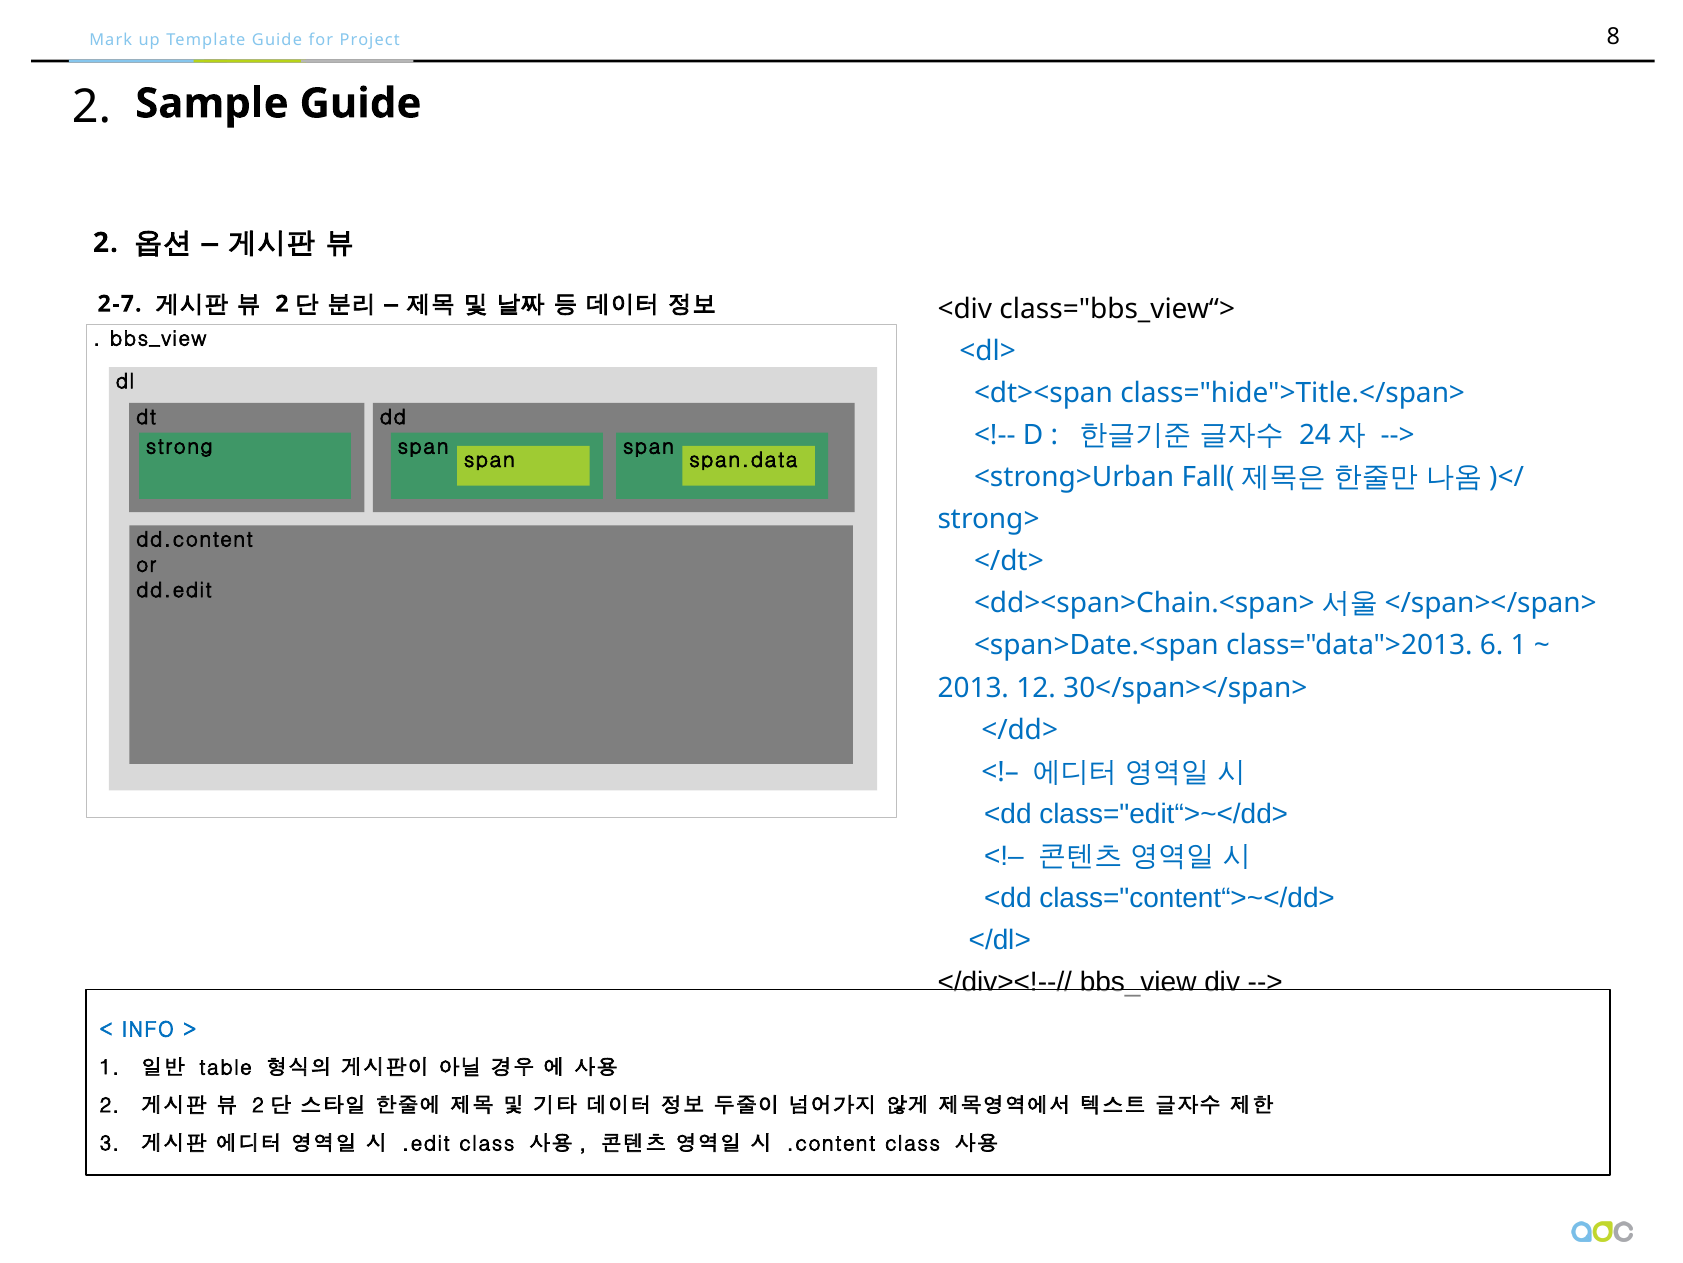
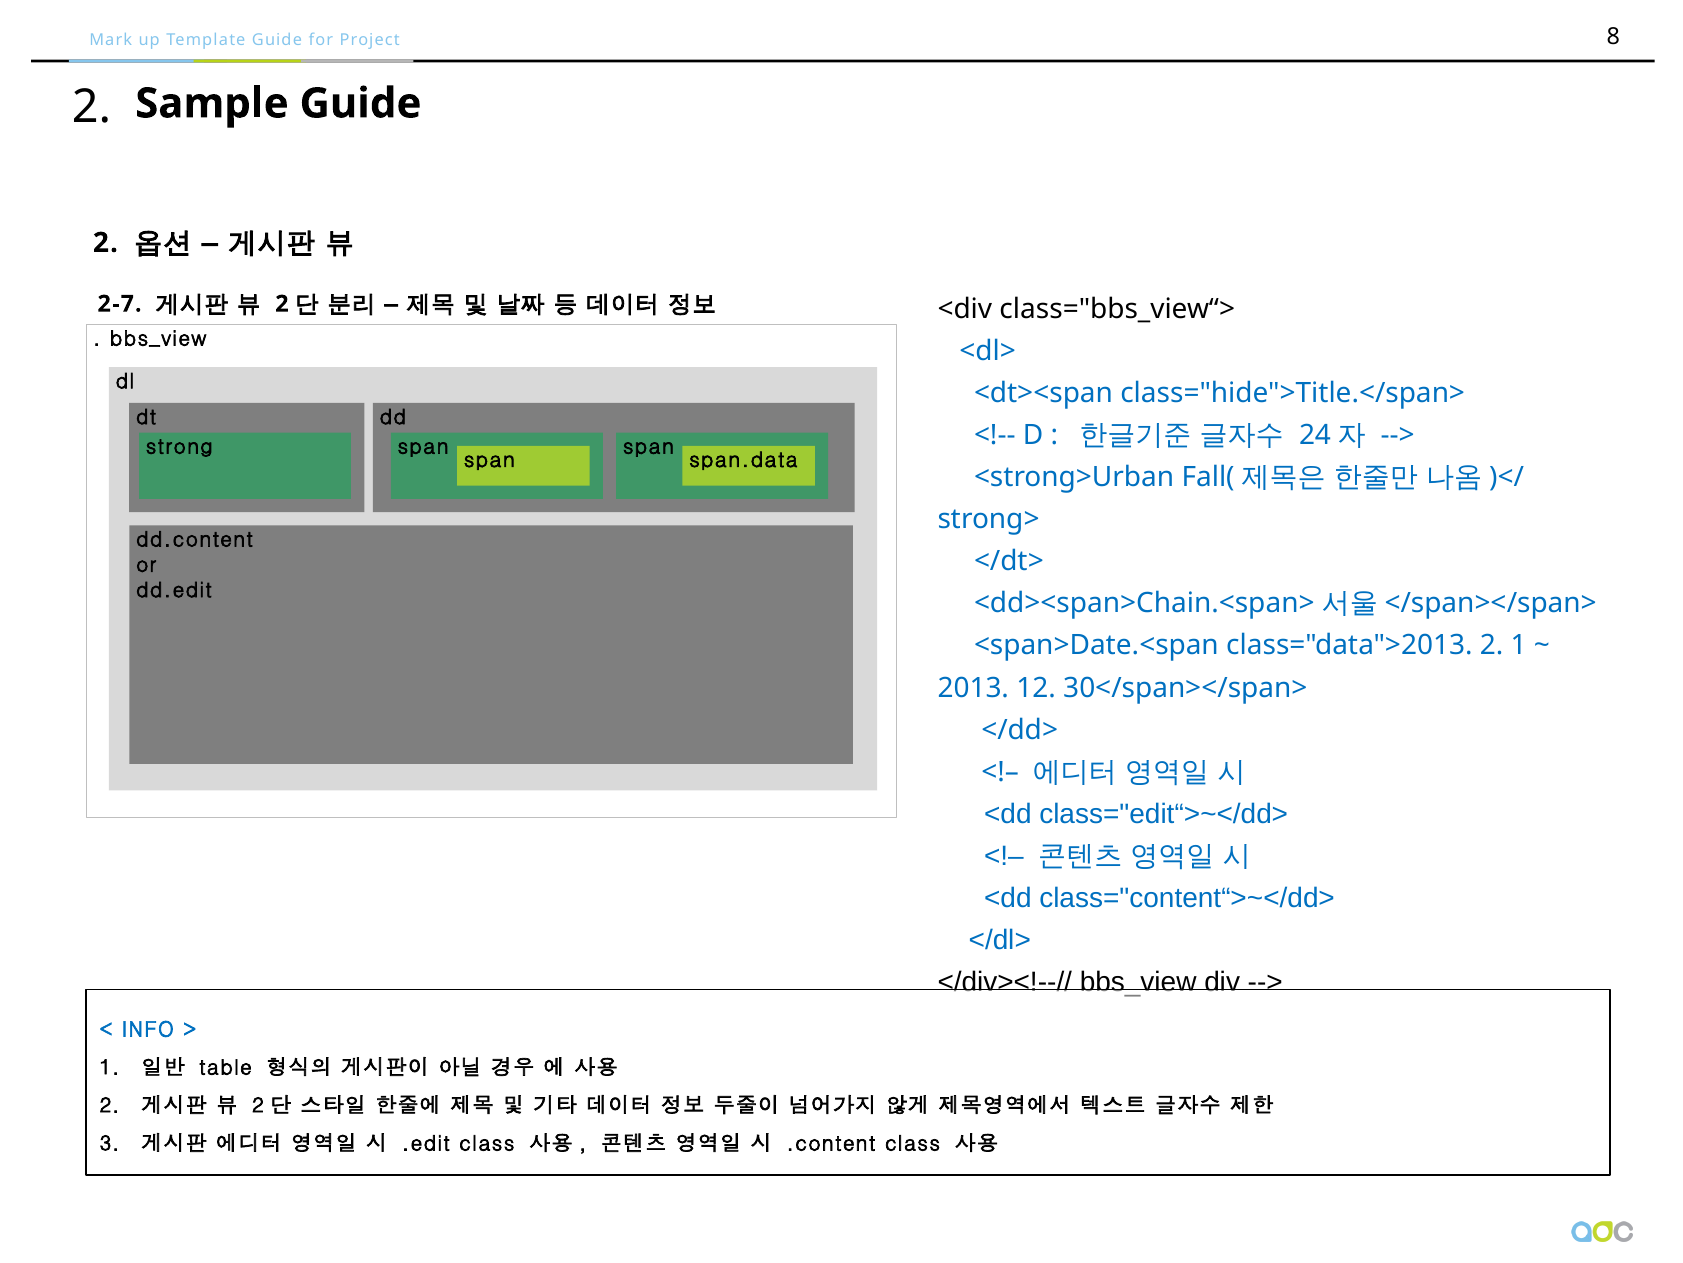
class="data">2013 6: 6 -> 2 (1492, 645)
